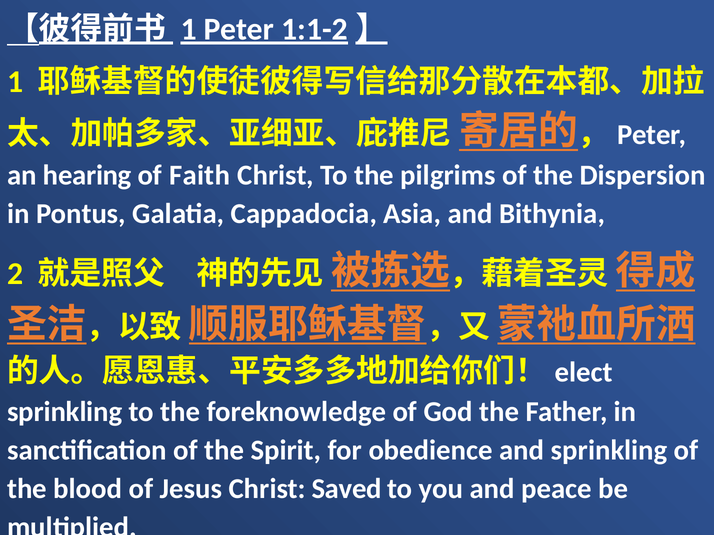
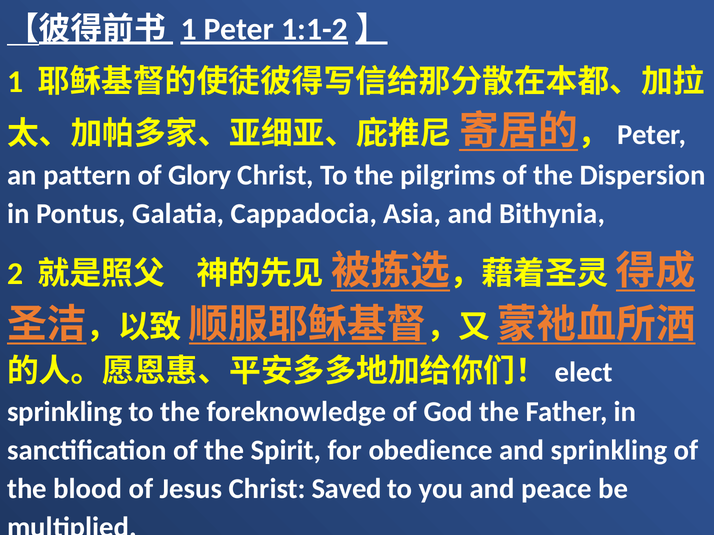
hearing: hearing -> pattern (87, 175)
Faith: Faith -> Glory (200, 175)
